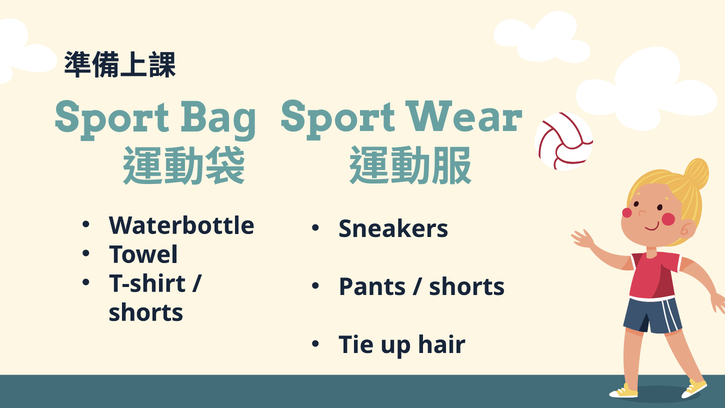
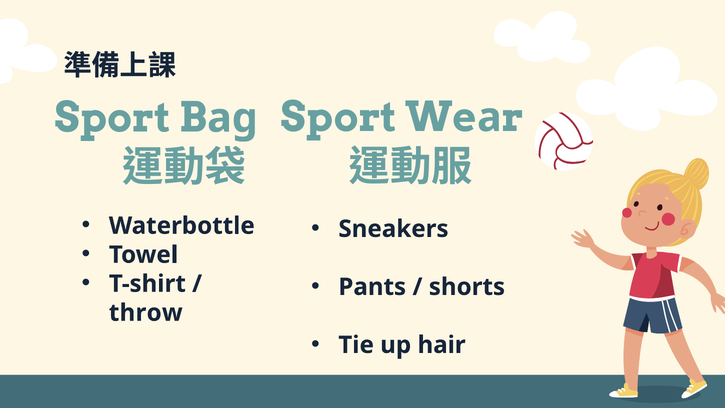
shorts: shorts -> throw (146, 313)
